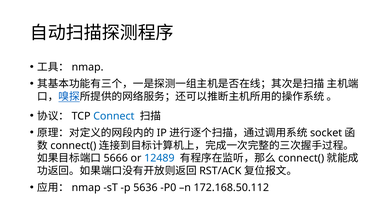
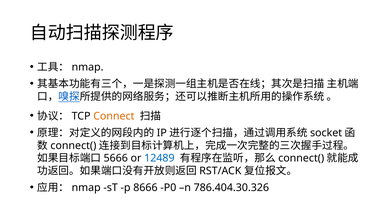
Connect colour: blue -> orange (114, 116)
5636: 5636 -> 8666 (145, 188)
172.168.50.112: 172.168.50.112 -> 786.404.30.326 (231, 188)
